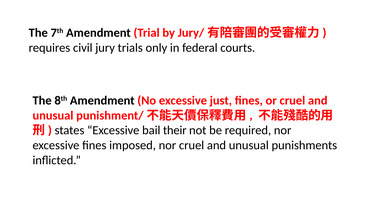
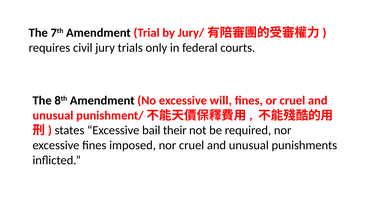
just: just -> will (221, 101)
